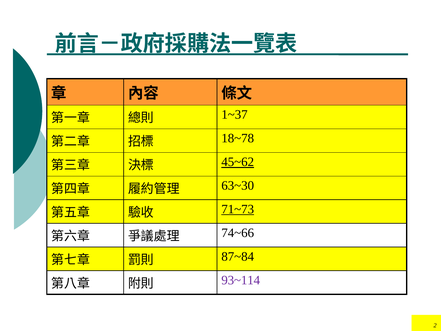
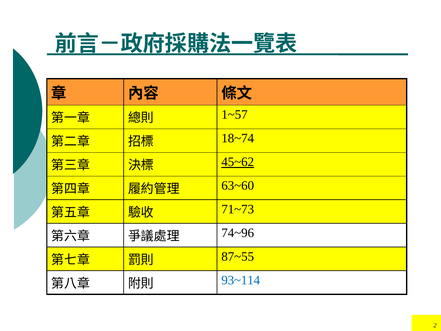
1~37: 1~37 -> 1~57 (234, 115)
18~78: 18~78 -> 18~74 (238, 138)
63~30: 63~30 -> 63~60 (238, 185)
71~73 underline: present -> none (238, 209)
74~66: 74~66 -> 74~96 (238, 233)
87~84: 87~84 -> 87~55 (238, 256)
93~114 colour: purple -> blue (241, 280)
